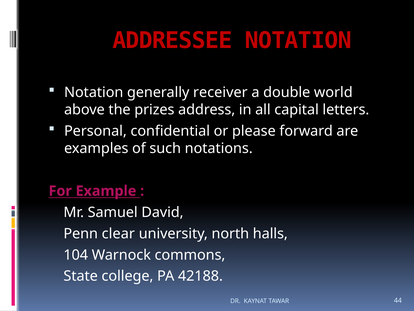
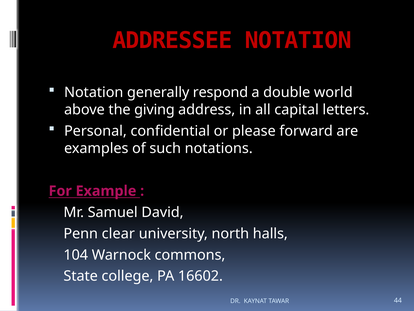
receiver: receiver -> respond (220, 92)
prizes: prizes -> giving (154, 110)
42188: 42188 -> 16602 (200, 276)
